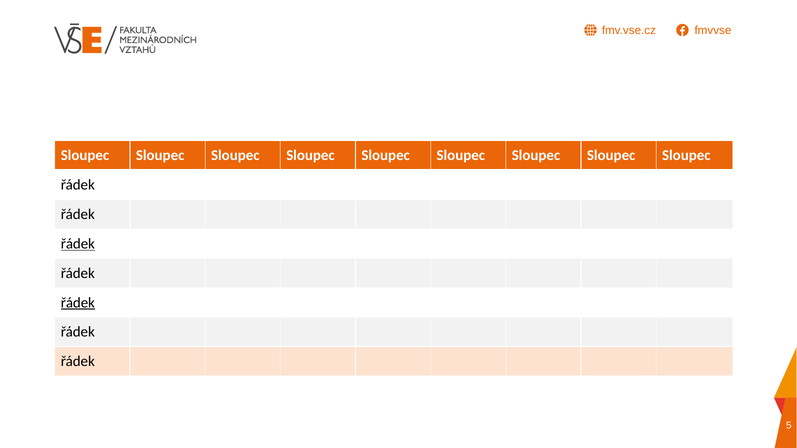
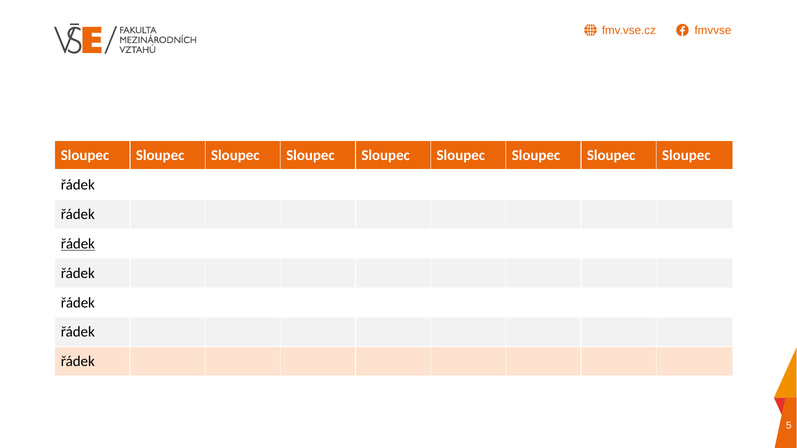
řádek underline: present -> none (78, 303)
